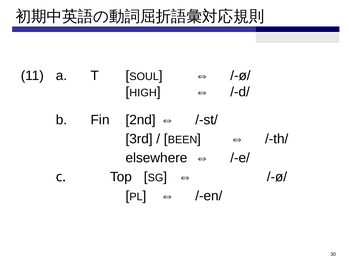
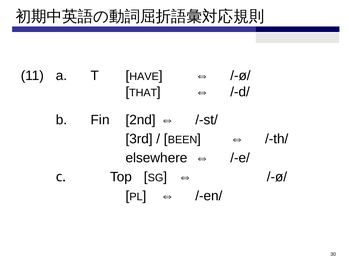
SOUL: SOUL -> HAVE (144, 76)
HIGH: HIGH -> THAT (143, 93)
